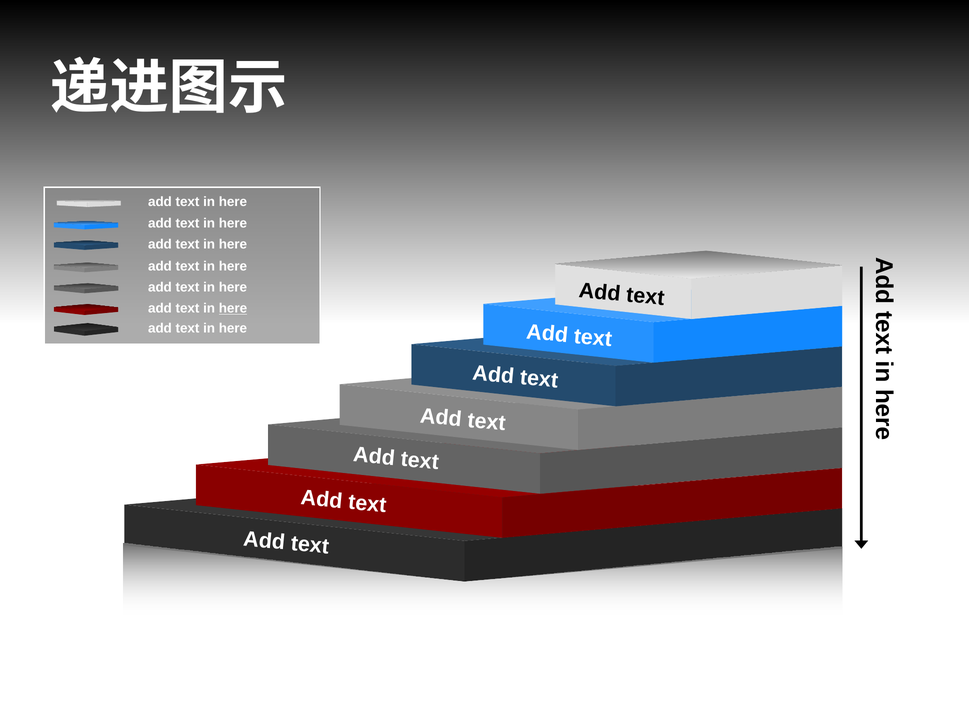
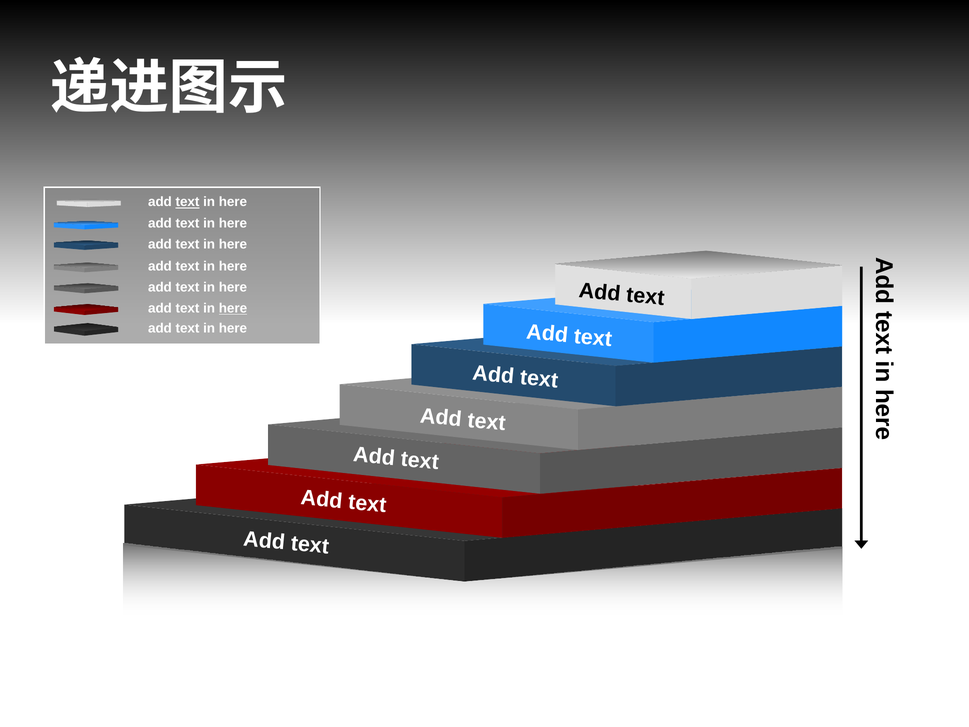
text underline: none -> present (187, 202)
